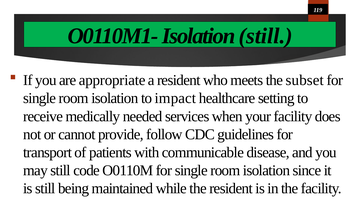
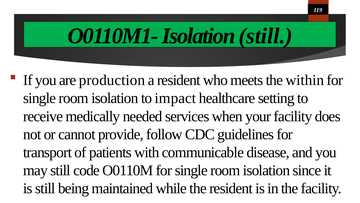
appropriate: appropriate -> production (112, 80)
subset: subset -> within (305, 80)
